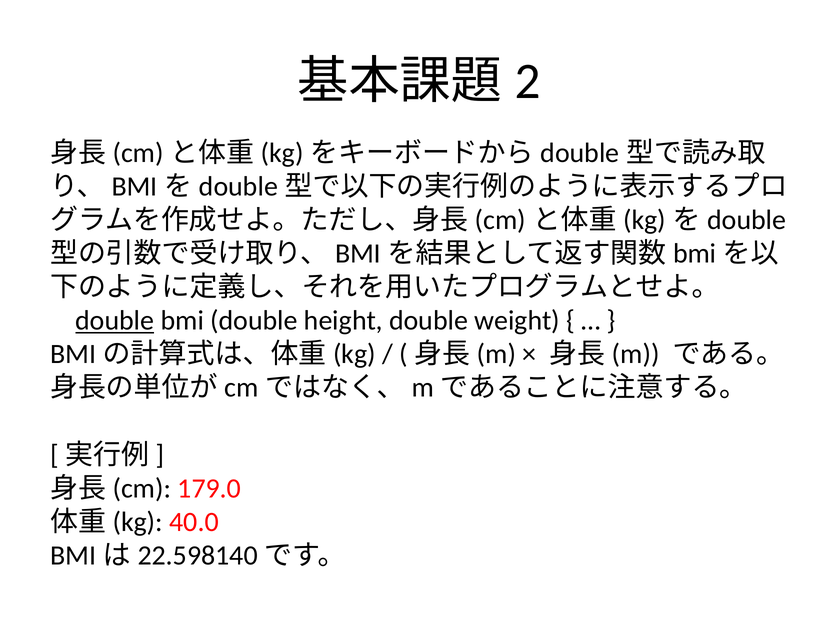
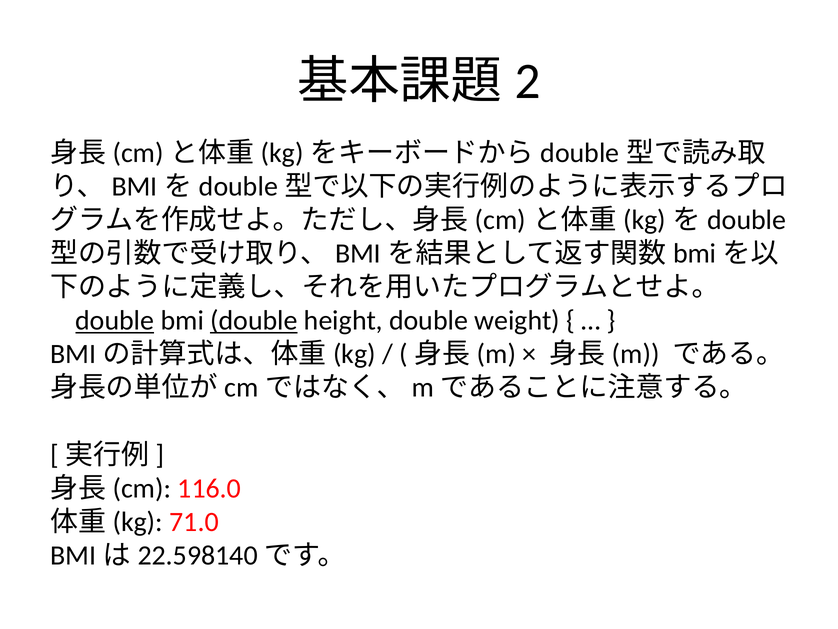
double underline: none -> present (254, 320)
179.0: 179.0 -> 116.0 (209, 488)
40.0: 40.0 -> 71.0 (194, 521)
